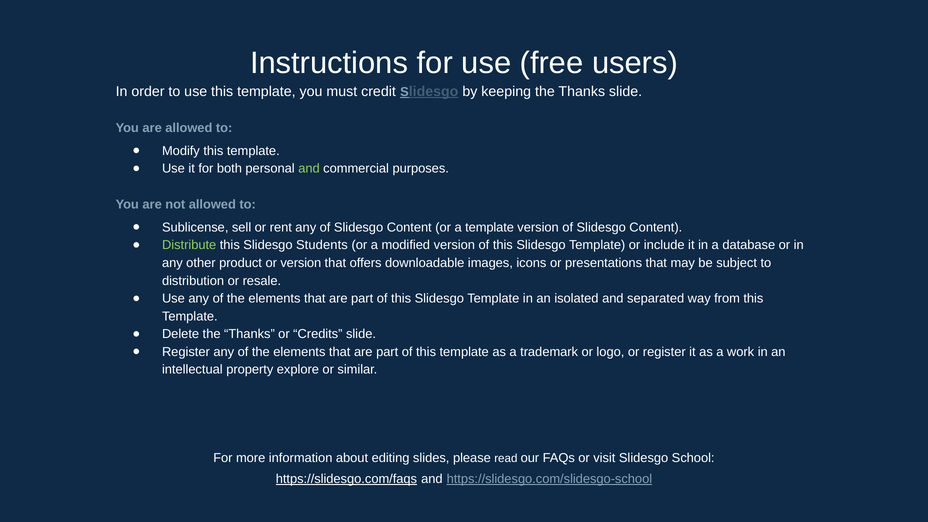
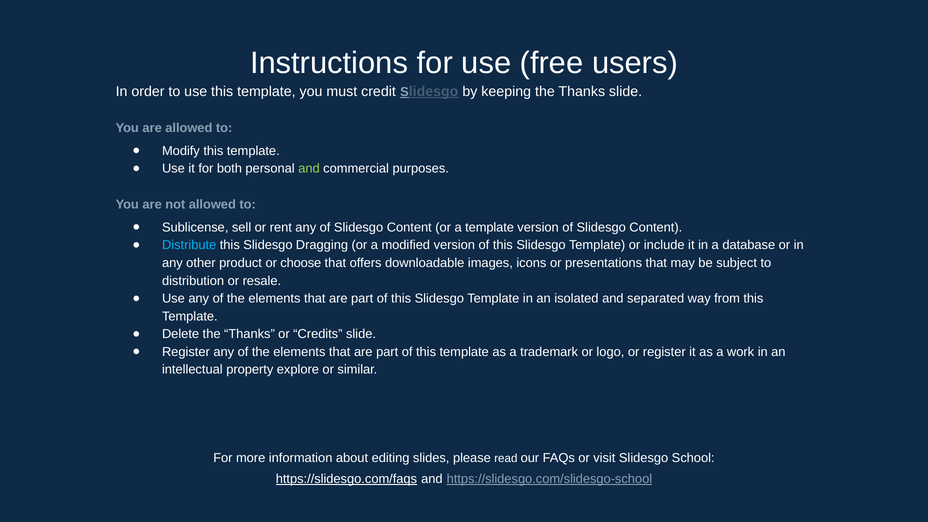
Distribute colour: light green -> light blue (189, 245)
Students: Students -> Dragging (322, 245)
or version: version -> choose (301, 263)
